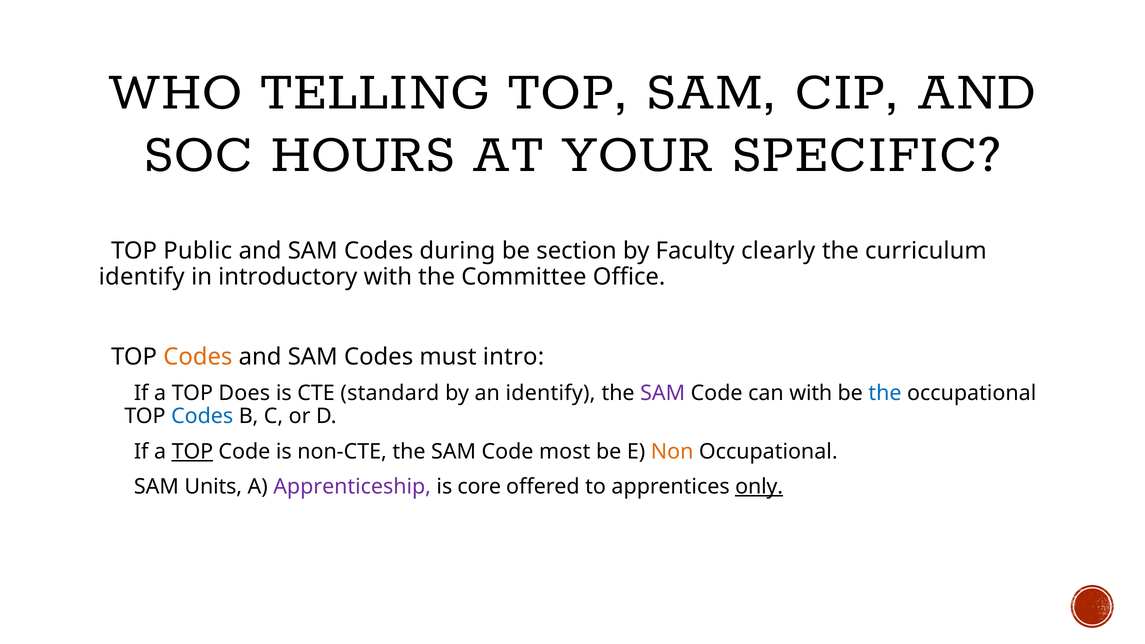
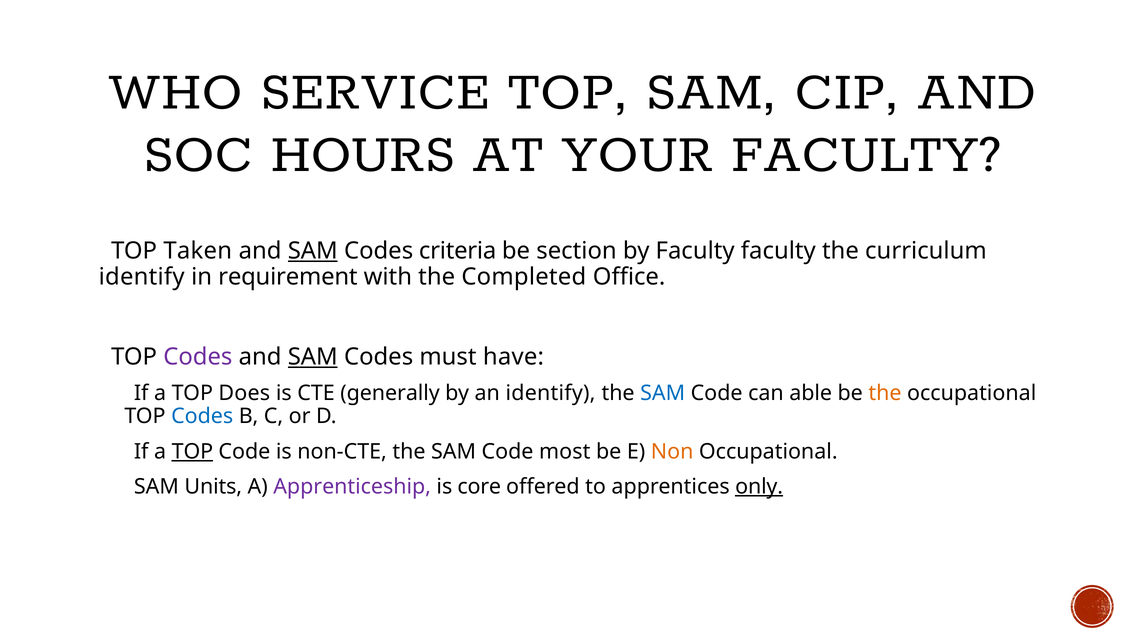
TELLING: TELLING -> SERVICE (375, 89)
YOUR SPECIFIC: SPECIFIC -> FACULTY (866, 152)
Public: Public -> Taken (198, 251)
SAM underline: none -> present (313, 251)
during: during -> criteria (458, 251)
Faculty clearly: clearly -> faculty (778, 251)
introductory: introductory -> requirement (288, 277)
Committee: Committee -> Completed (524, 277)
Codes colour: orange -> purple (198, 357)
SAM underline: none -> present (313, 357)
intro: intro -> have (513, 357)
standard: standard -> generally (390, 393)
SAM colour: purple -> blue (663, 393)
can with: with -> able (811, 393)
the colour: blue -> orange (885, 393)
